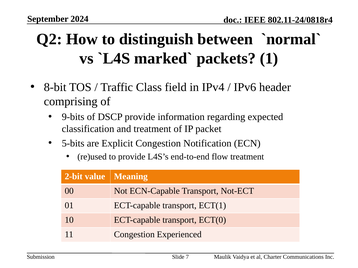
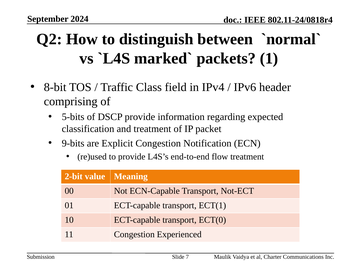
9-bits: 9-bits -> 5-bits (73, 117)
5-bits: 5-bits -> 9-bits (73, 144)
